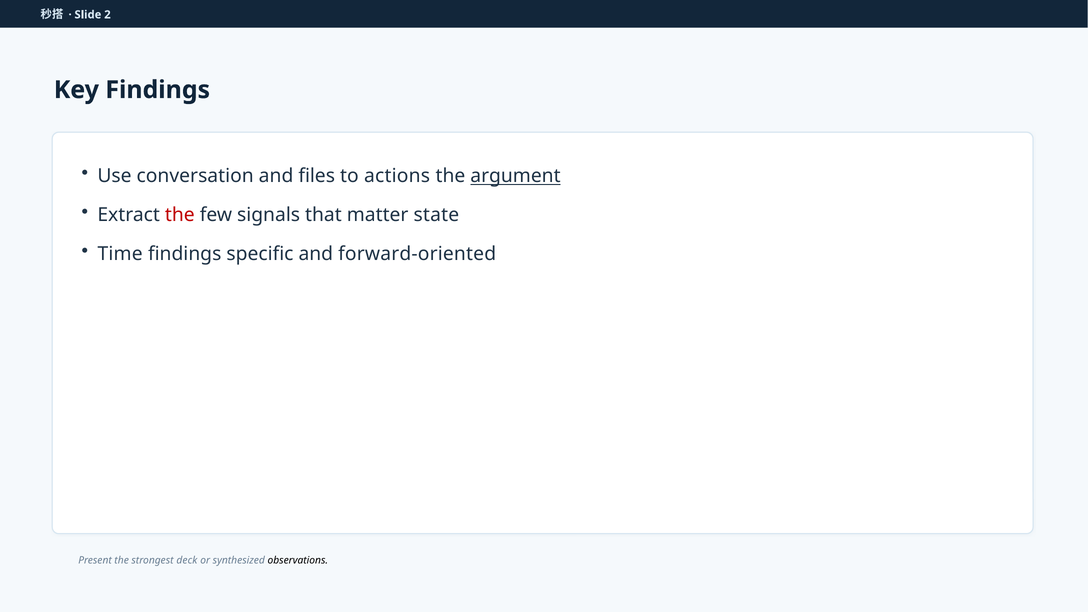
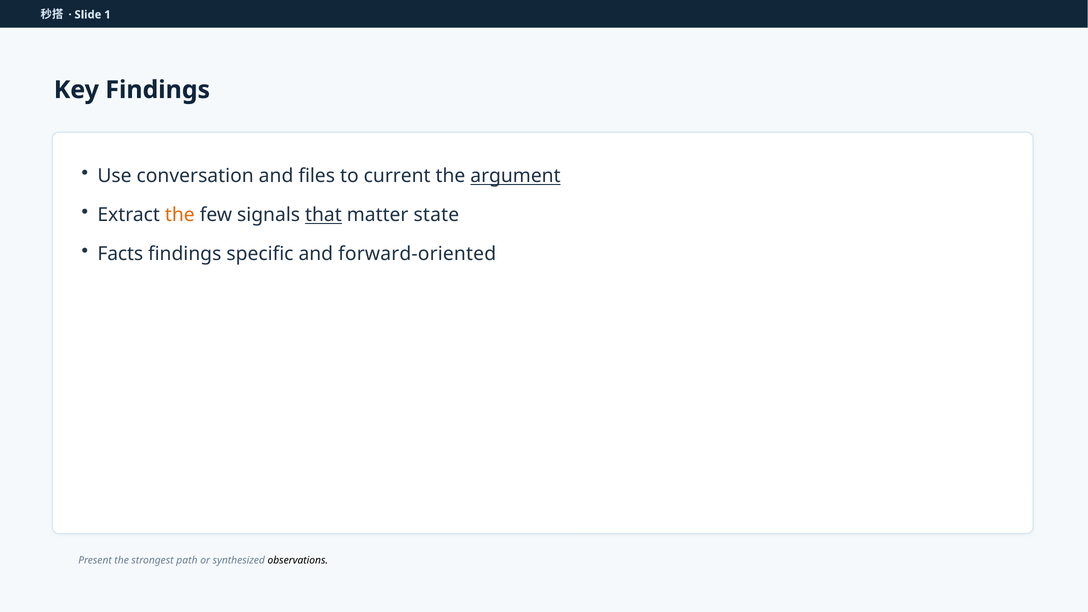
2: 2 -> 1 (107, 15)
actions: actions -> current (397, 176)
the colour: red -> orange (180, 215)
that underline: none -> present (323, 215)
Time: Time -> Facts (120, 254)
deck: deck -> path (187, 560)
